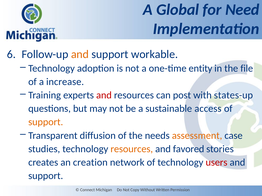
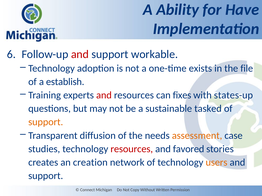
Global: Global -> Ability (178, 10)
Need: Need -> Have (242, 10)
and colour: orange -> red (80, 54)
entity: entity -> exists (200, 69)
increase: increase -> establish (65, 82)
post: post -> fixes (182, 95)
access: access -> tasked (208, 109)
resources colour: orange -> red (132, 149)
users colour: red -> orange (217, 163)
